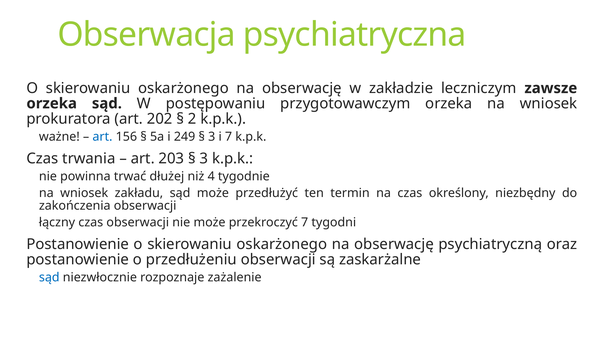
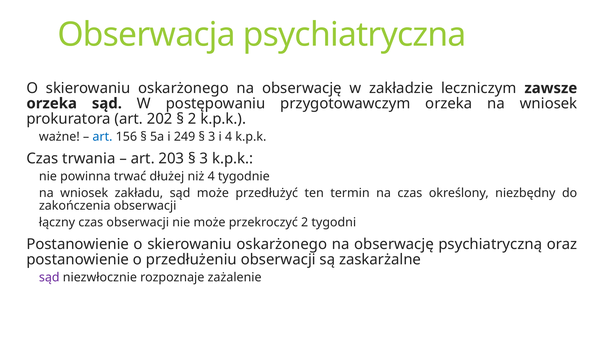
i 7: 7 -> 4 (229, 136)
przekroczyć 7: 7 -> 2 (305, 222)
sąd colour: blue -> purple (49, 277)
